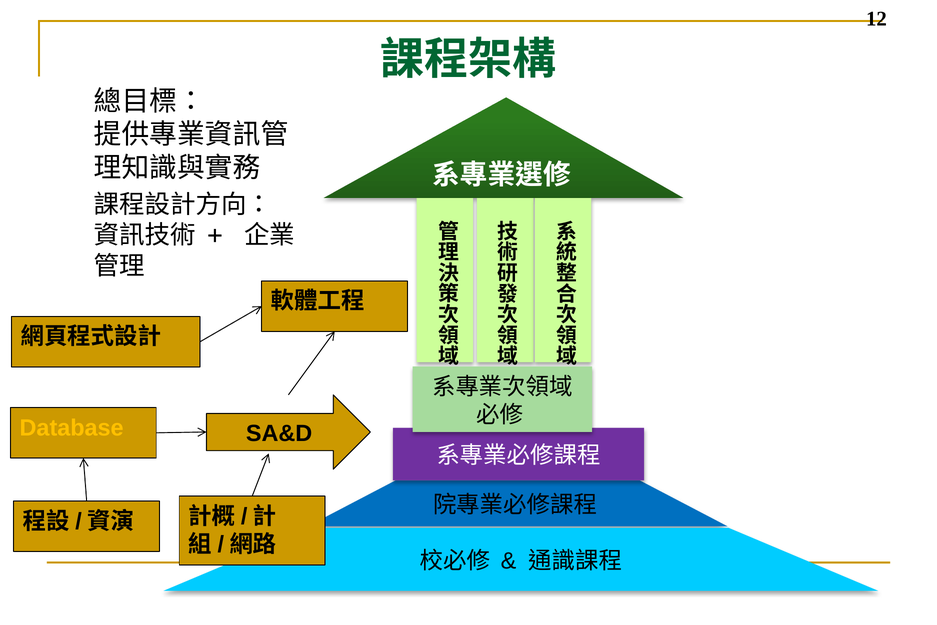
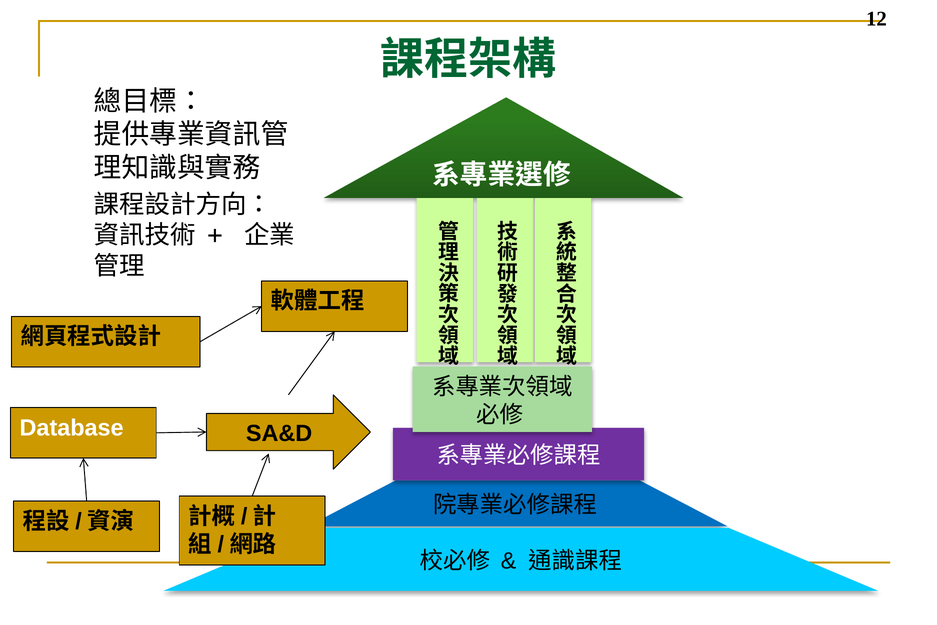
Database colour: yellow -> white (72, 428)
